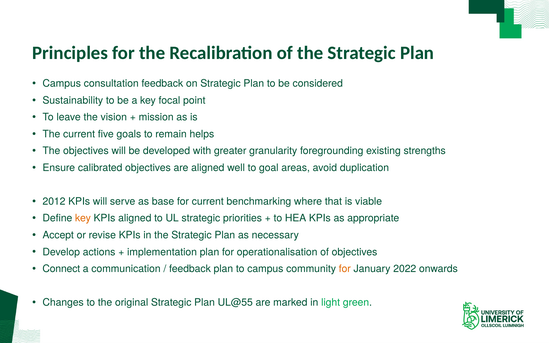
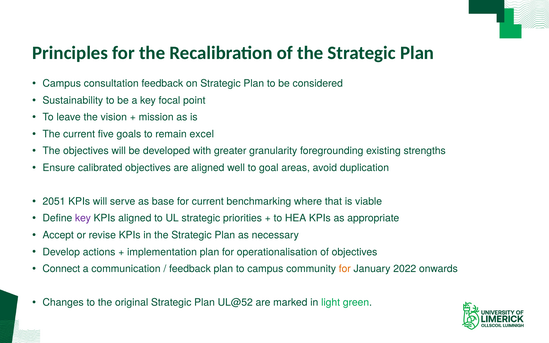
helps: helps -> excel (202, 134)
2012: 2012 -> 2051 (54, 201)
key colour: orange -> purple (83, 218)
UL@55: UL@55 -> UL@52 (235, 302)
